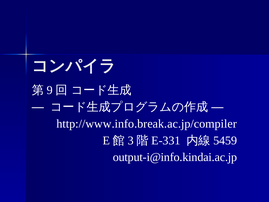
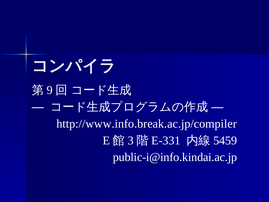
output-i@info.kindai.ac.jp: output-i@info.kindai.ac.jp -> public-i@info.kindai.ac.jp (175, 157)
